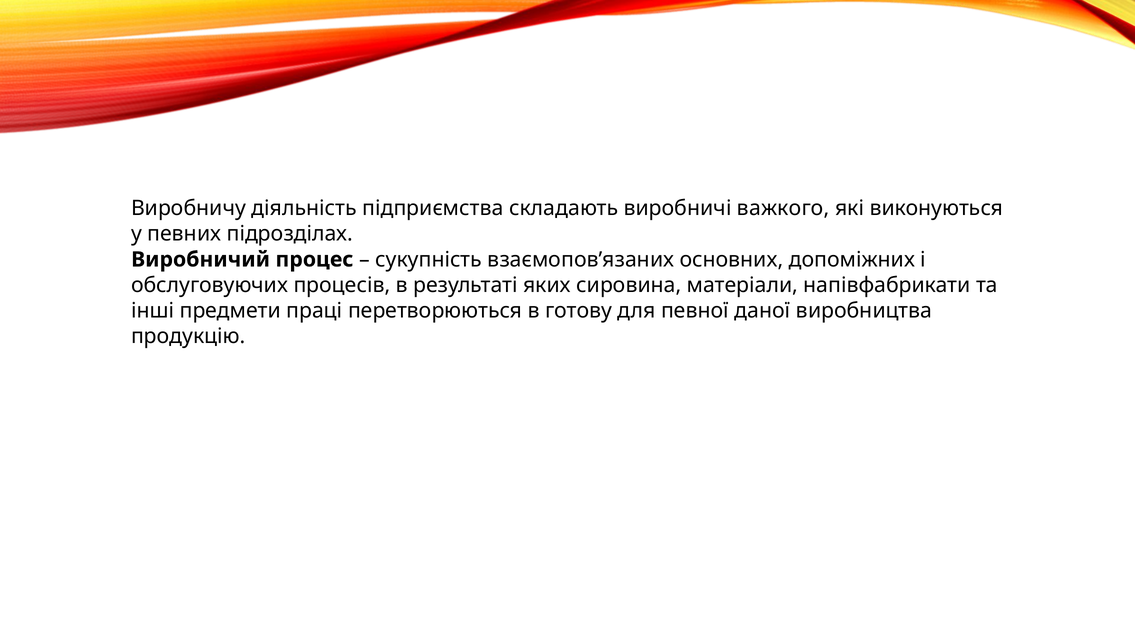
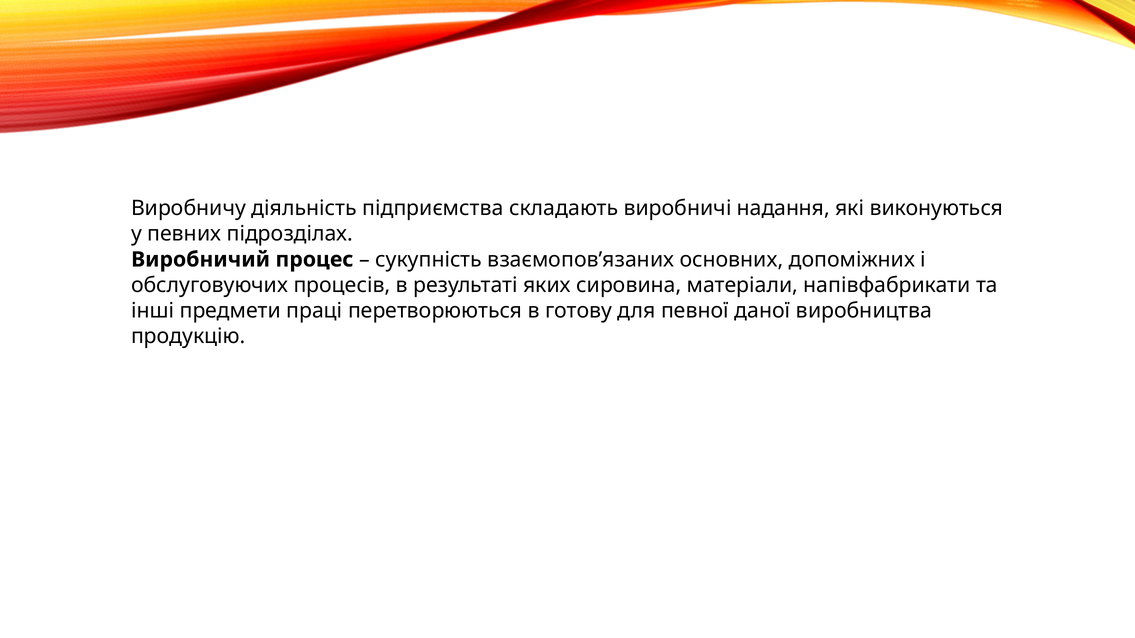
важкого: важкого -> надання (783, 209)
